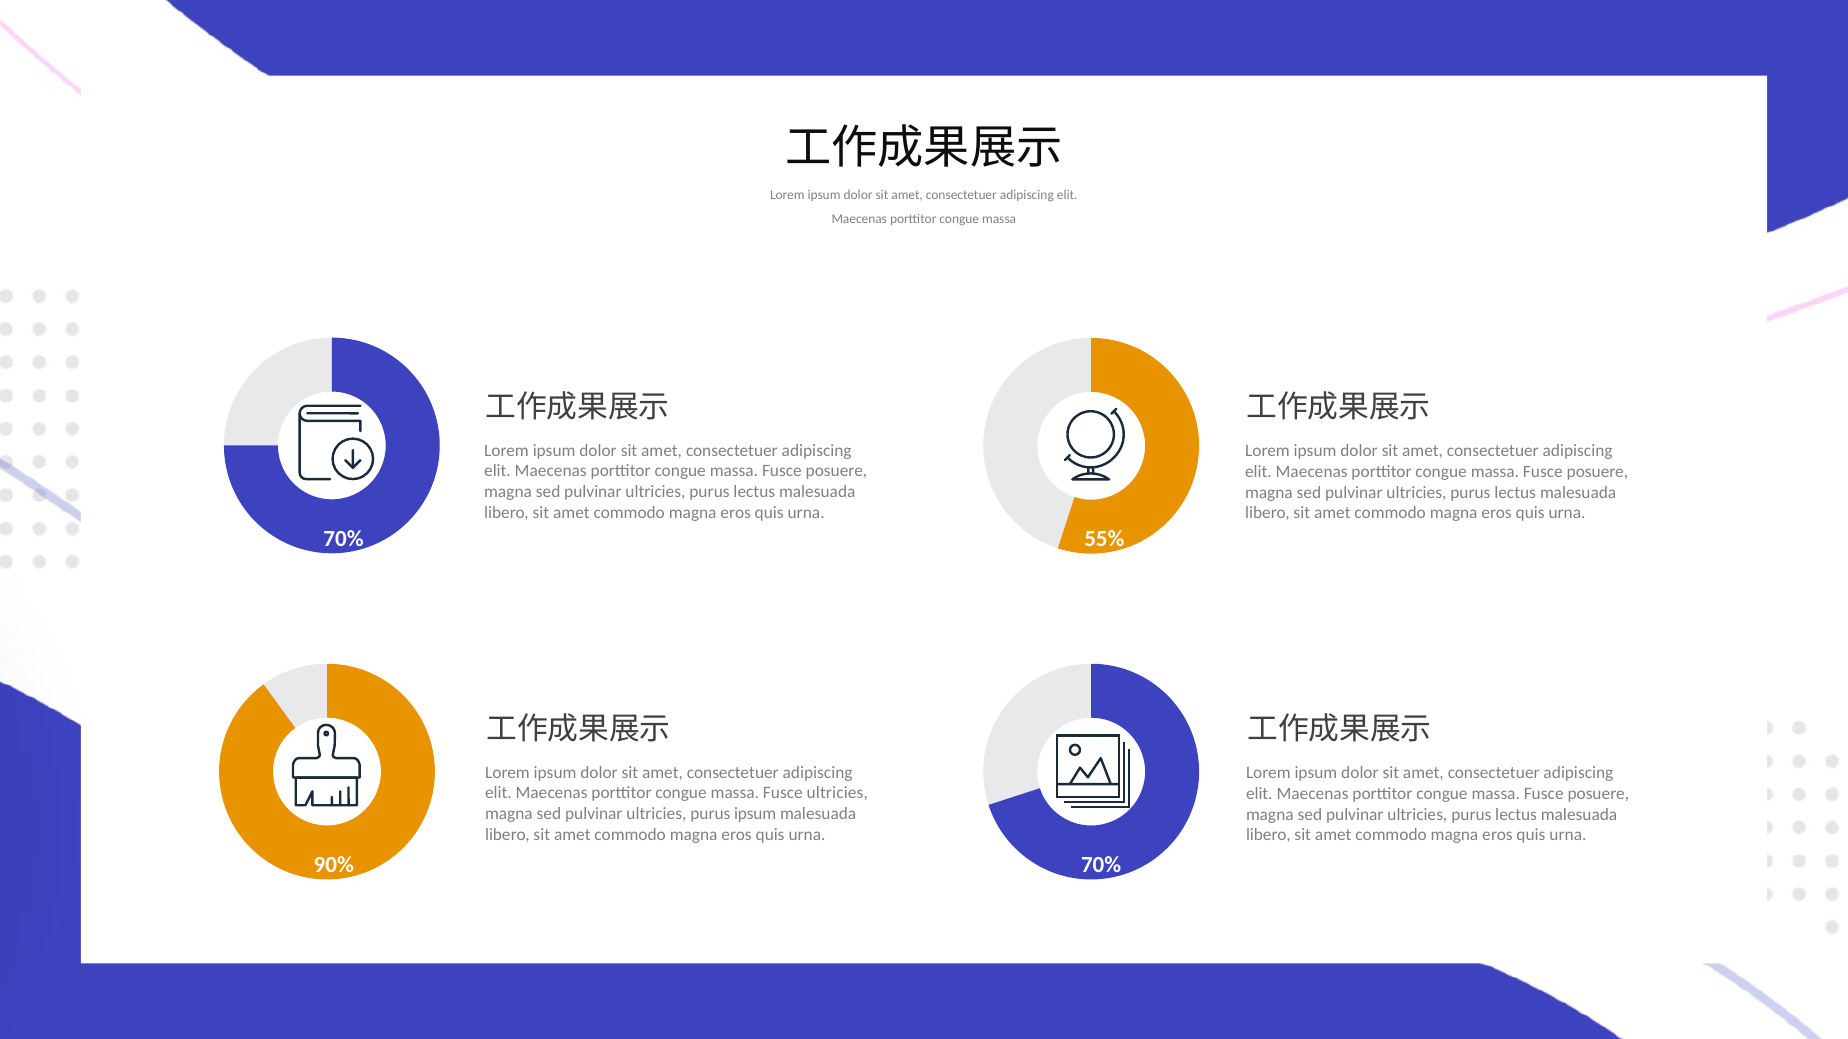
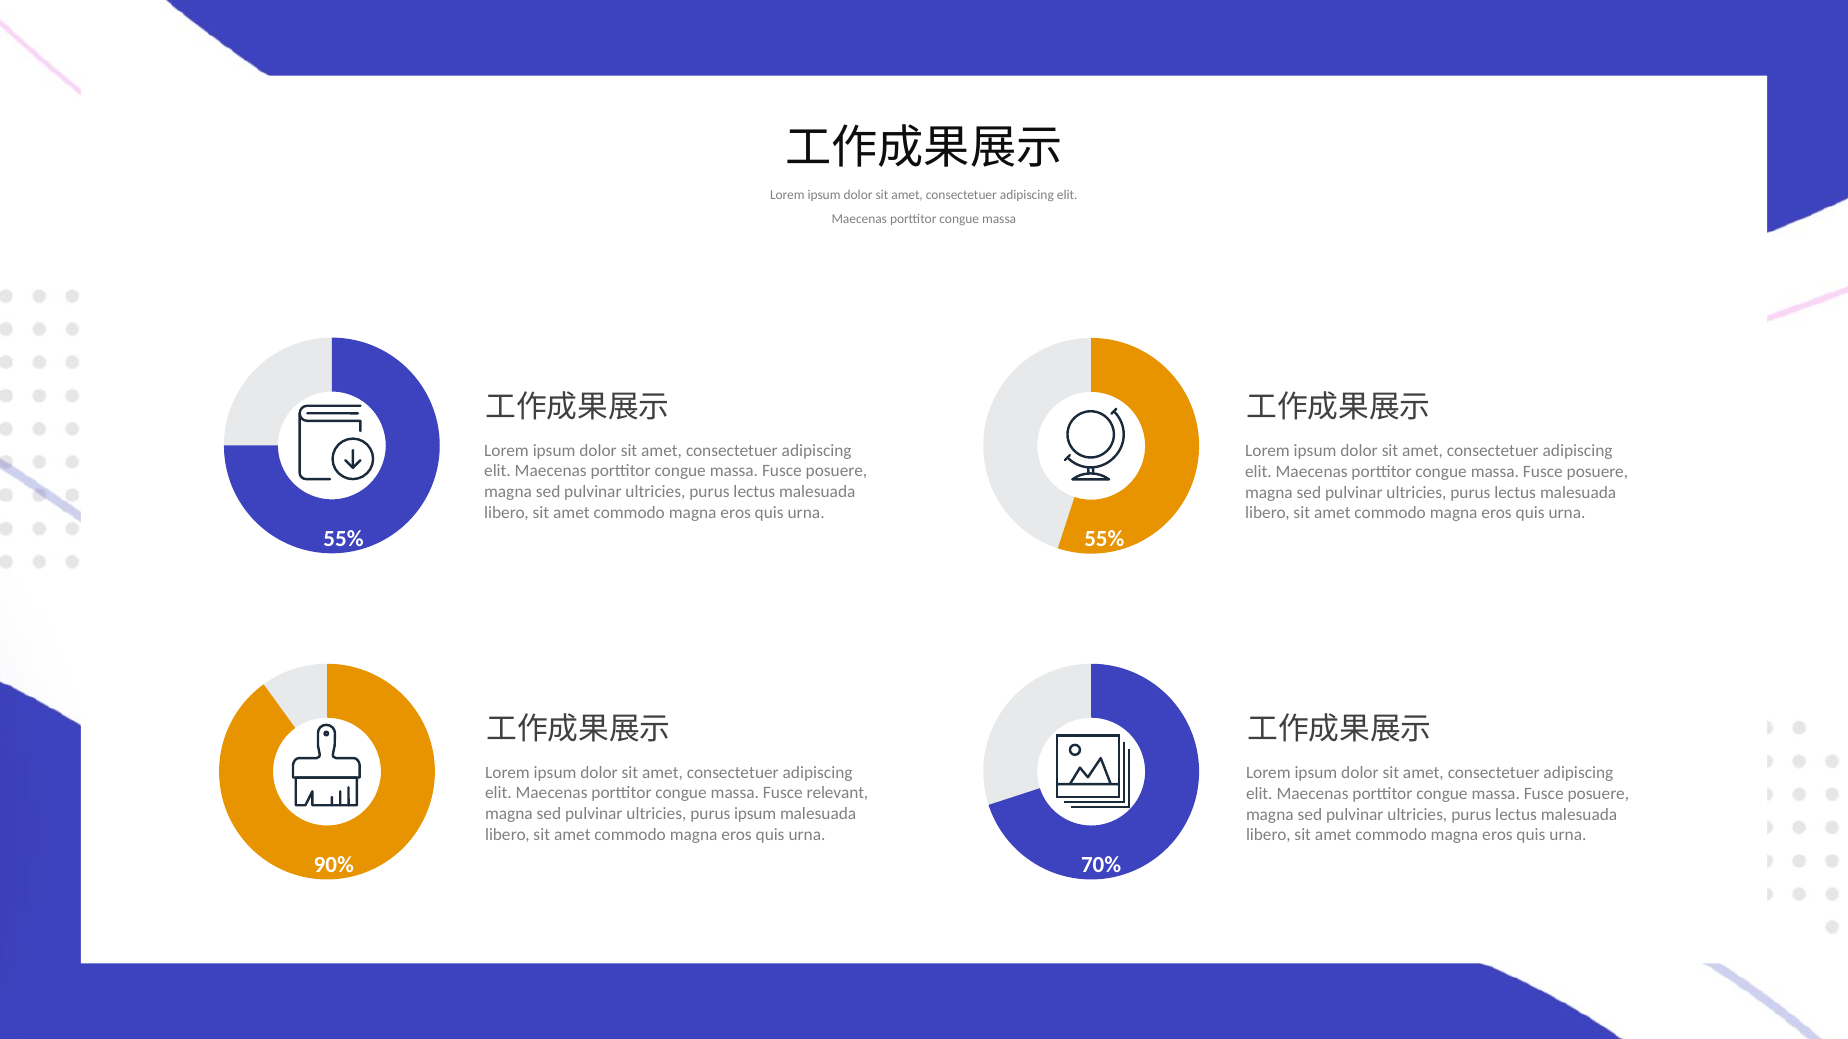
70%: 70% -> 55% (344, 539)
Fusce ultricies: ultricies -> relevant (837, 794)
